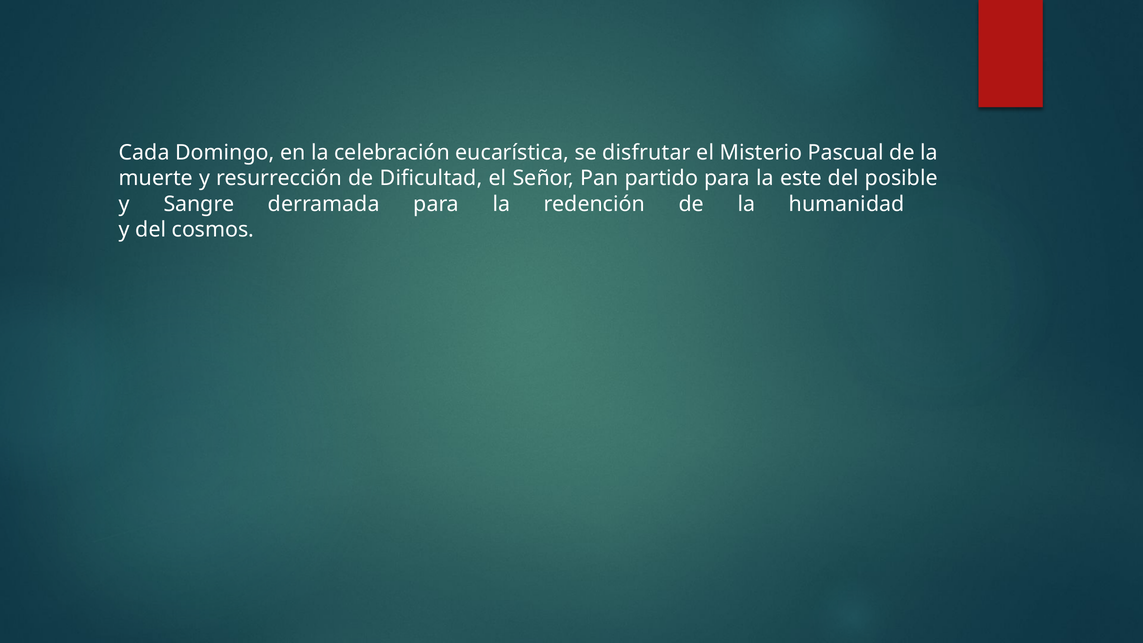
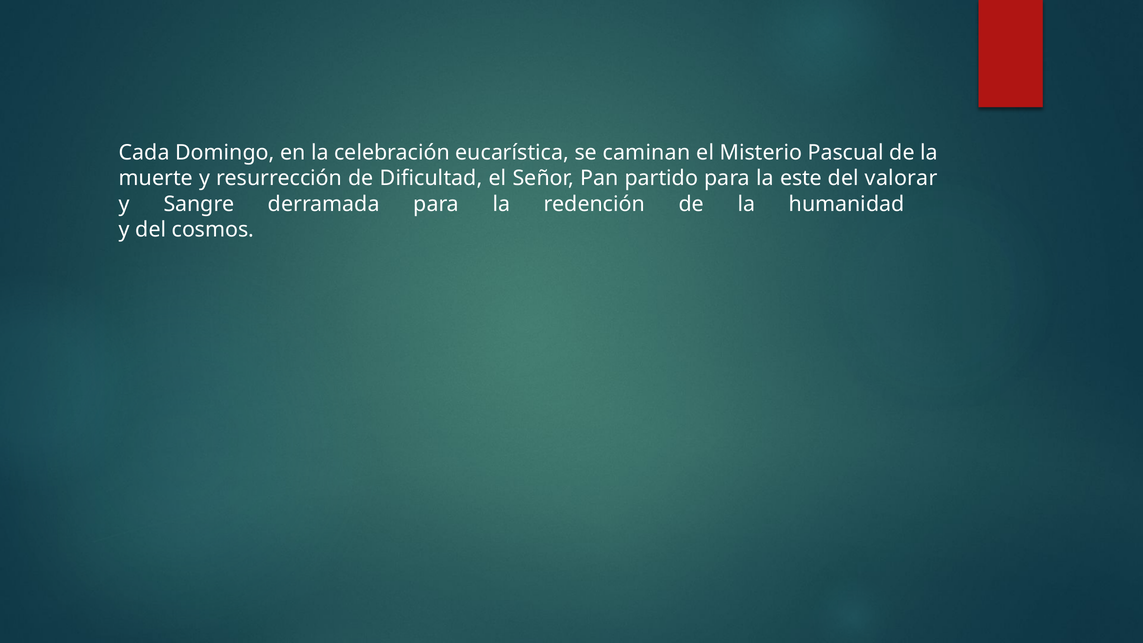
disfrutar: disfrutar -> caminan (647, 153)
posible: posible -> valorar (901, 178)
